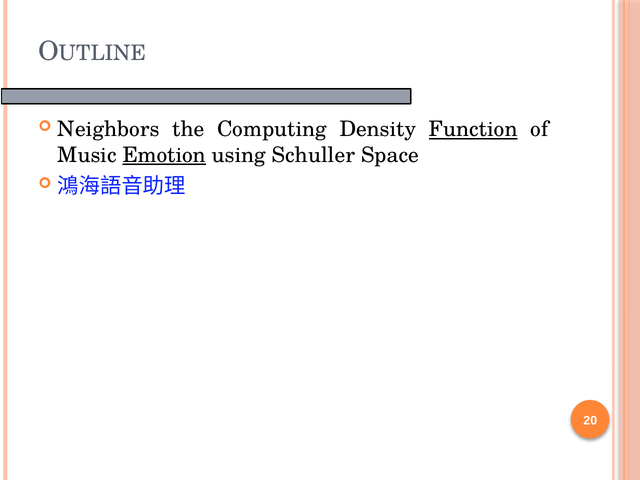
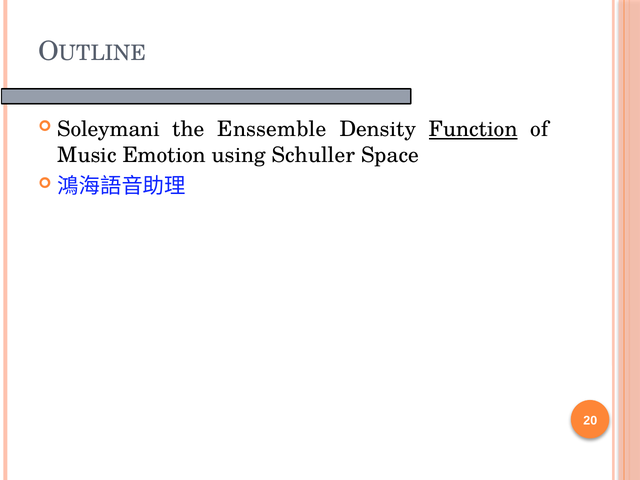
Neighbors: Neighbors -> Soleymani (109, 129)
Computing: Computing -> Enssemble (272, 129)
Emotion underline: present -> none (164, 155)
